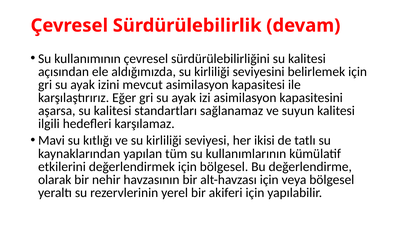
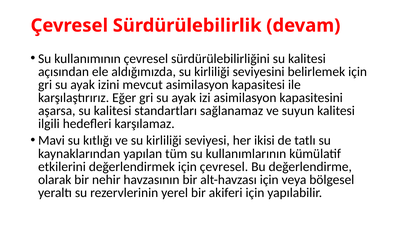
için bölgesel: bölgesel -> çevresel (224, 166)
